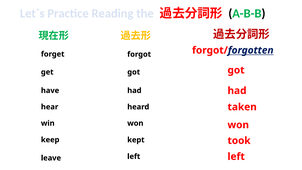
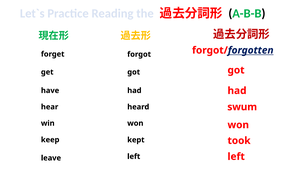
taken: taken -> swum (242, 107)
